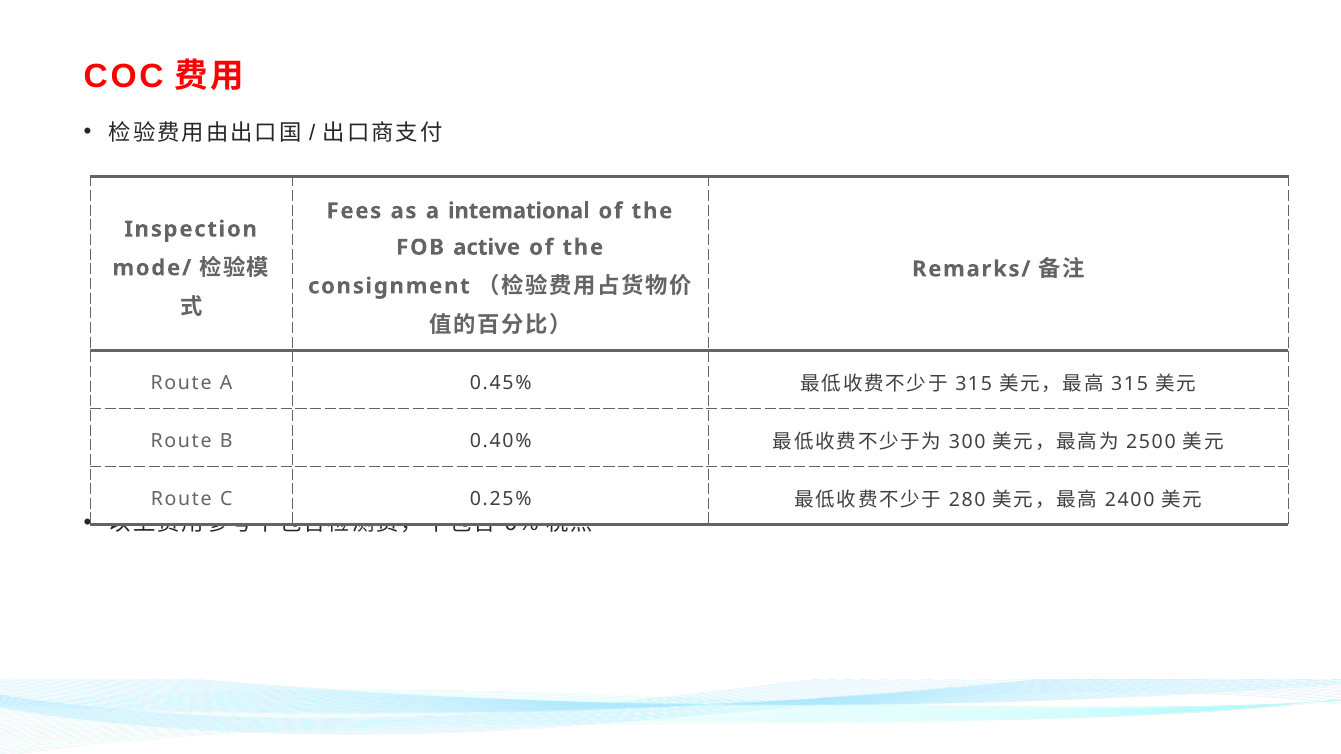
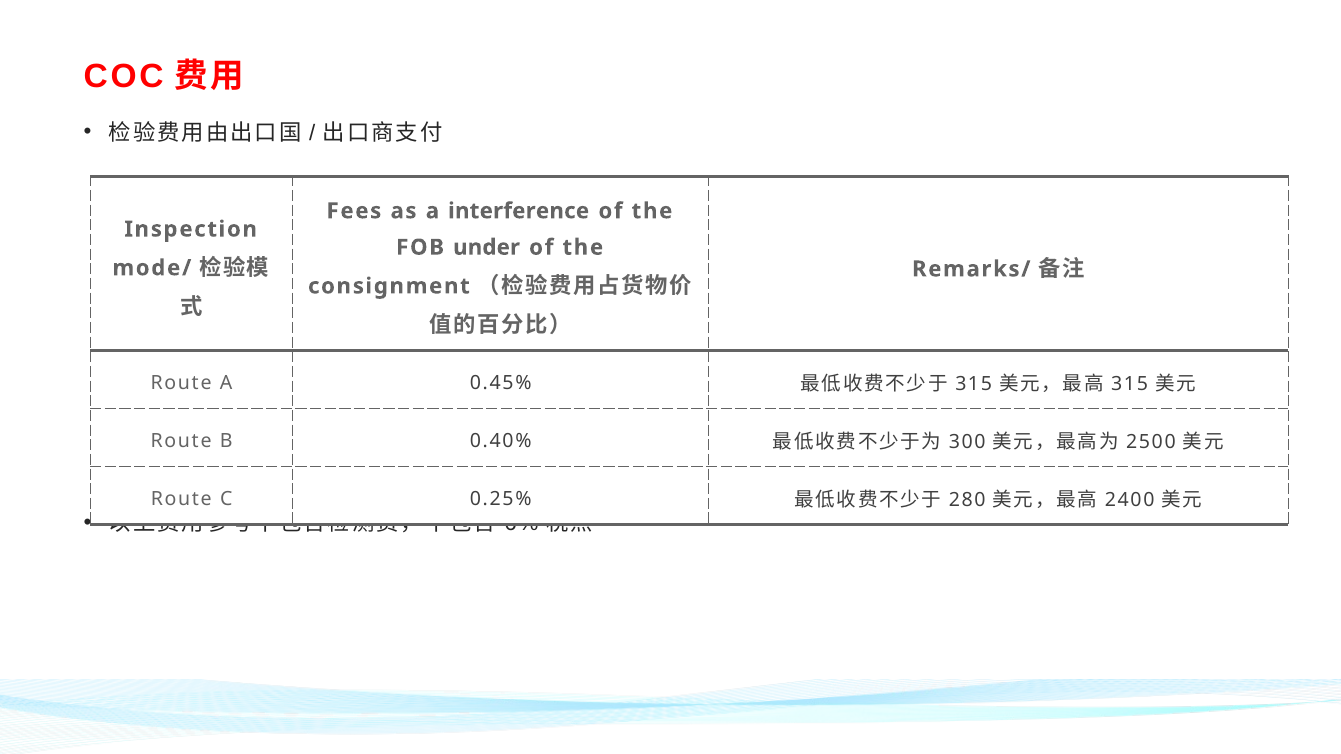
intemational: intemational -> interference (519, 211)
active: active -> under (487, 247)
